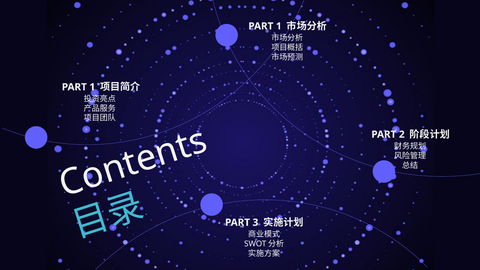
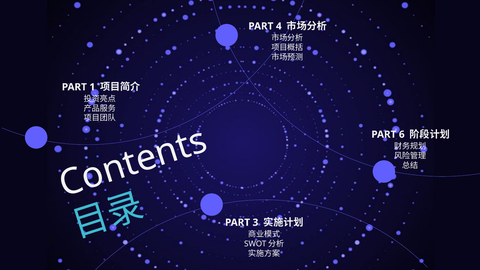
1: 1 -> 4 (279, 26)
2: 2 -> 6 (402, 134)
